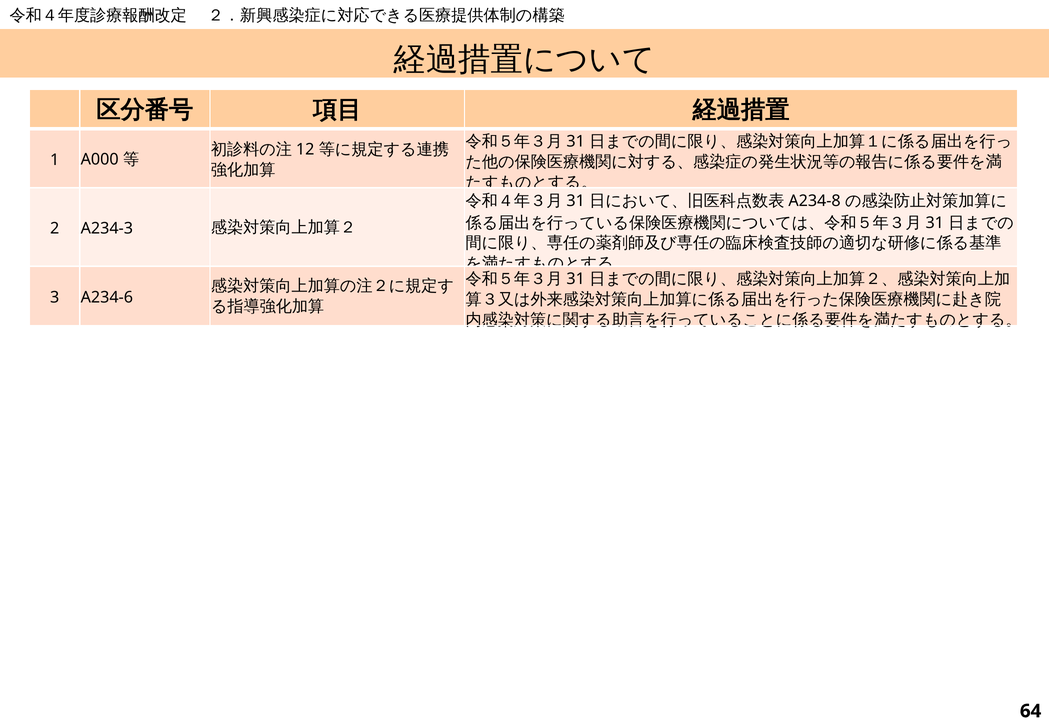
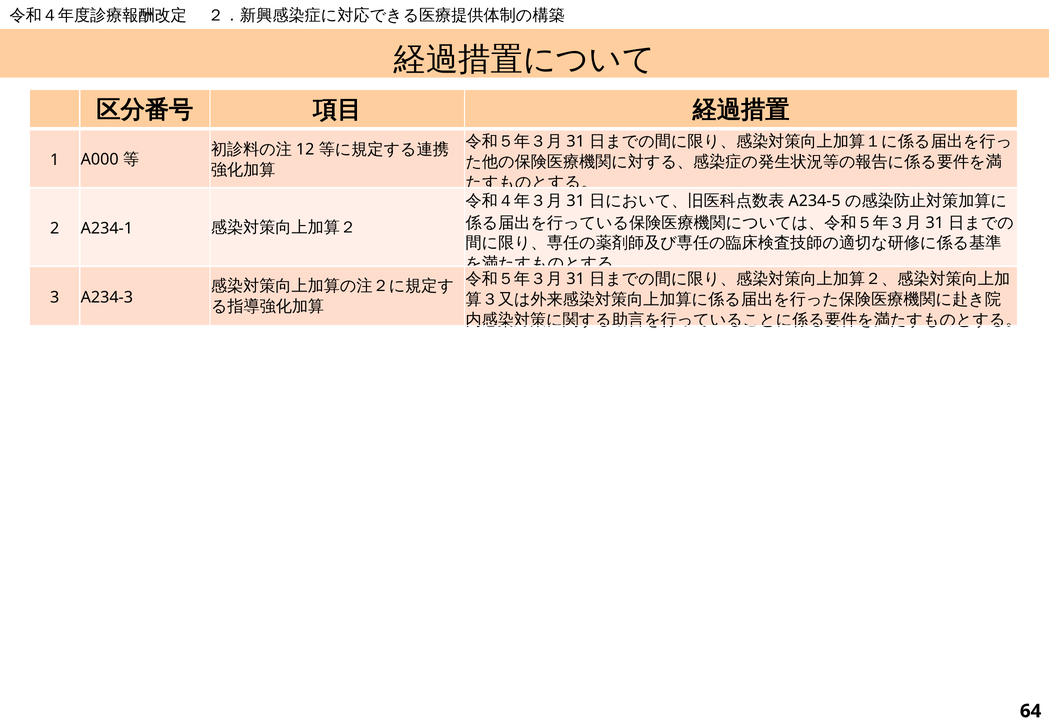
A234-8: A234-8 -> A234-5 (815, 201)
A234-3: A234-3 -> A234-1 (107, 229)
A234-6: A234-6 -> A234-3 (107, 297)
